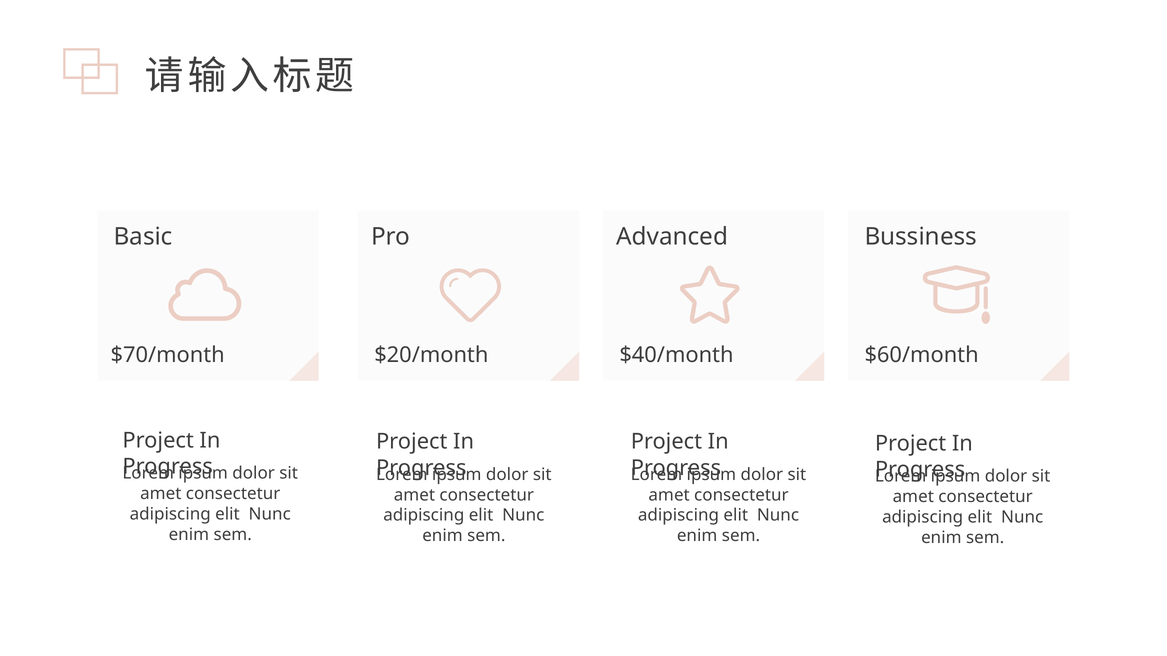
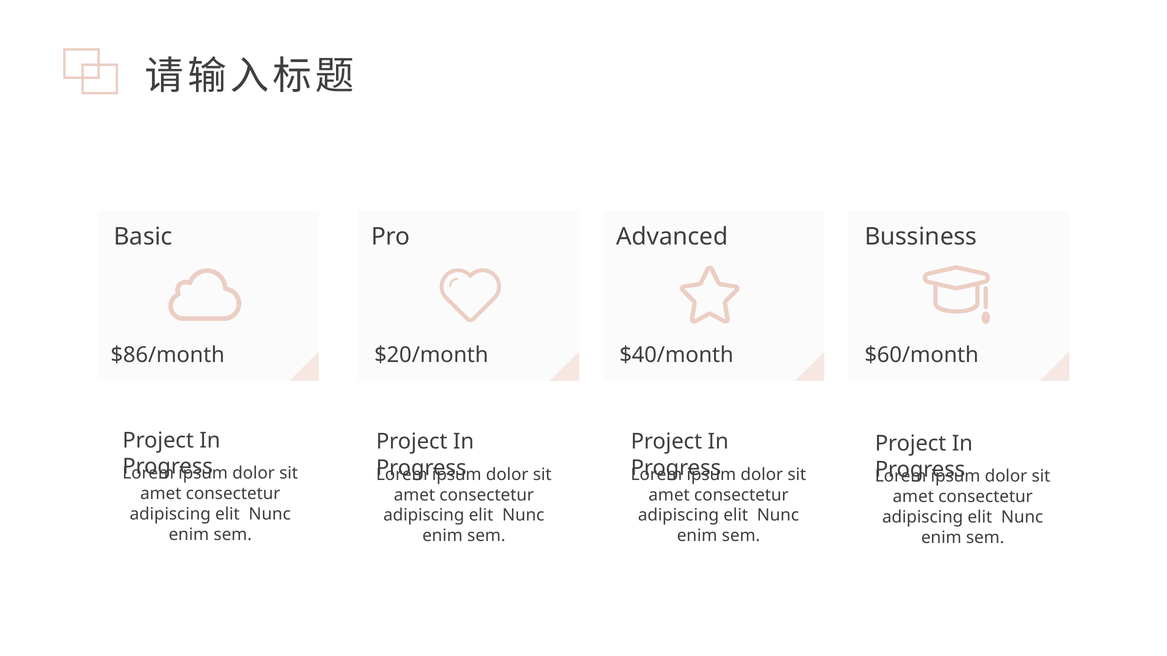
$70/month: $70/month -> $86/month (168, 355)
